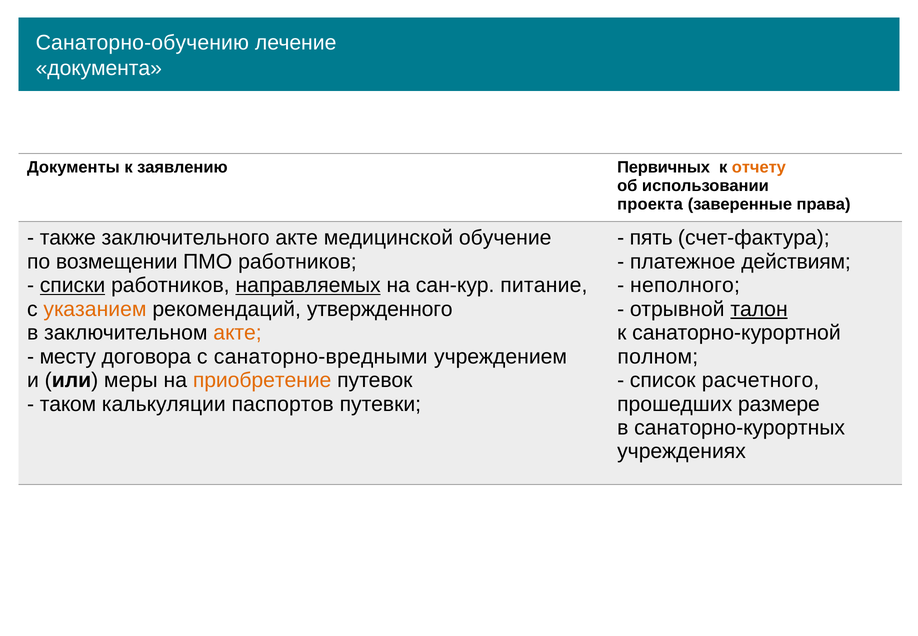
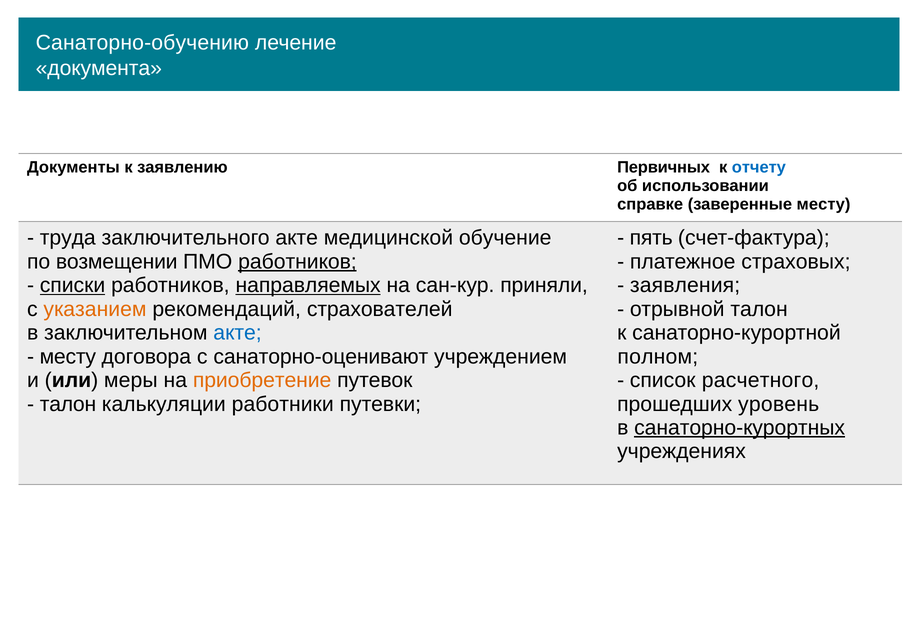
отчету colour: orange -> blue (759, 167)
проекта: проекта -> справке (650, 204)
заверенные права: права -> месту (823, 204)
также: также -> труда (68, 238)
работников underline: none -> present (297, 261)
действиям: действиям -> страховых (796, 261)
питание: питание -> приняли (544, 285)
неполного: неполного -> заявления (685, 285)
утвержденного: утвержденного -> страхователей (380, 309)
талон underline: present -> none (759, 309)
акте colour: orange -> blue (238, 333)
санаторно-вредными: санаторно-вредными -> санаторно-оценивают (321, 356)
таком: таком -> талон (68, 404)
паспортов: паспортов -> работники (283, 404)
размере: размере -> уровень (779, 404)
санаторно-курортных underline: none -> present (740, 427)
